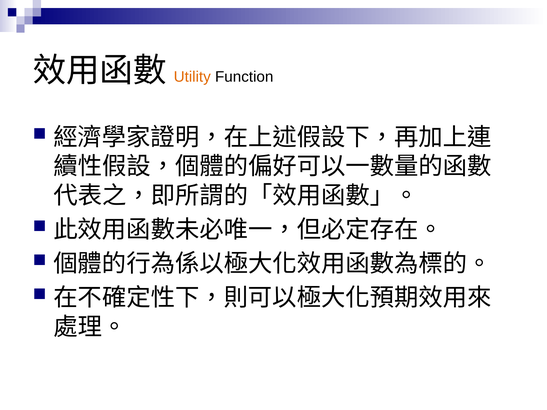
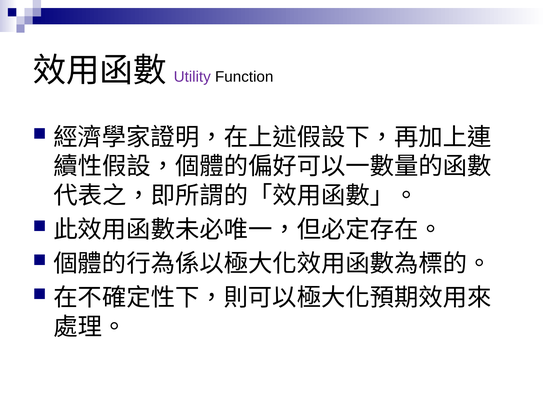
Utility colour: orange -> purple (192, 77)
